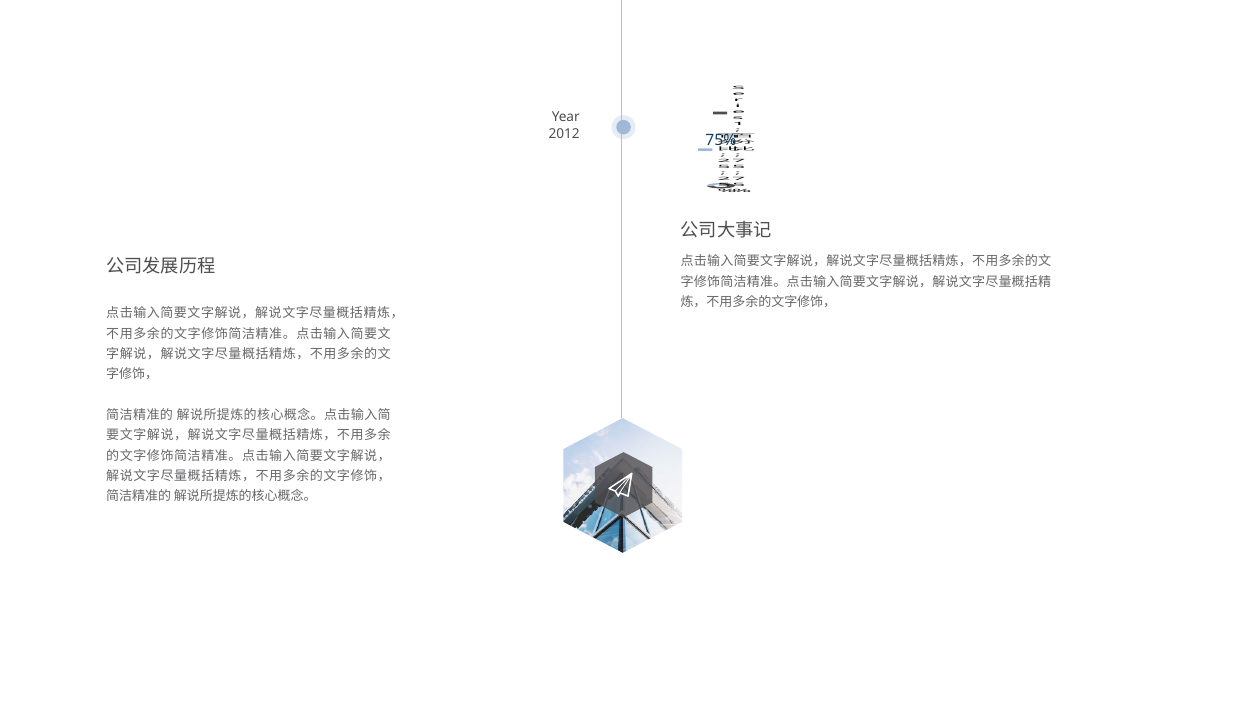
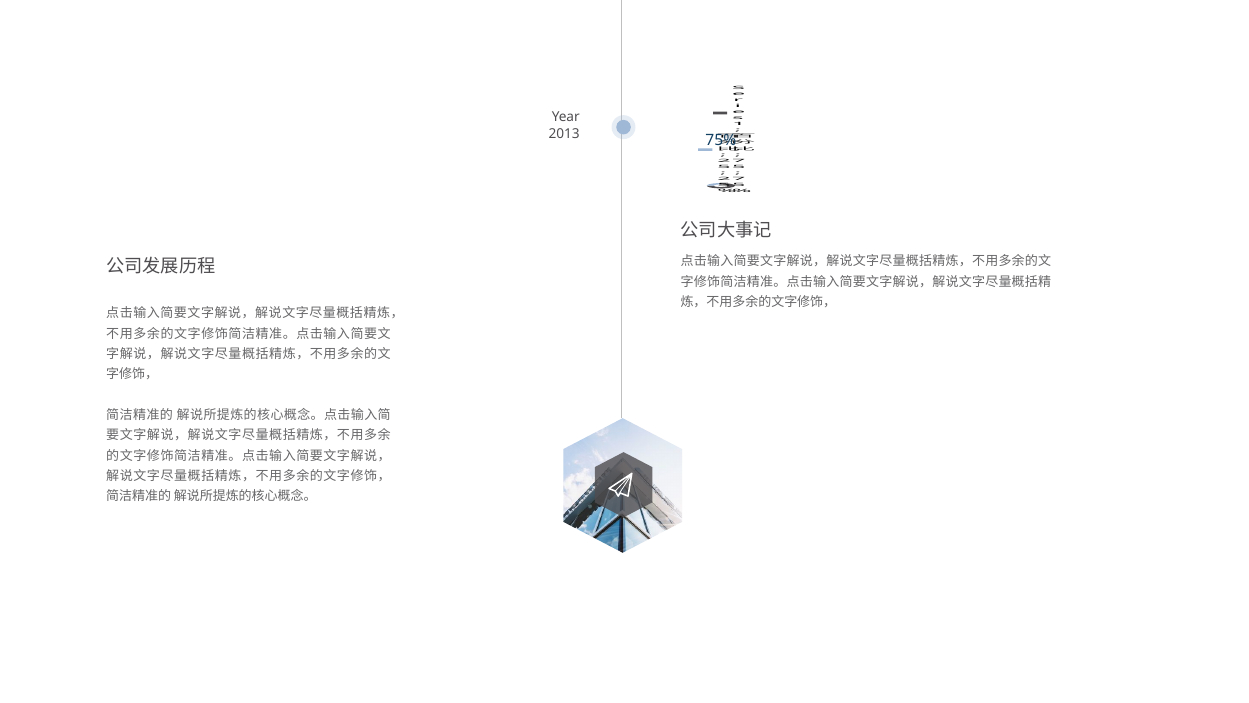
2012: 2012 -> 2013 (564, 134)
